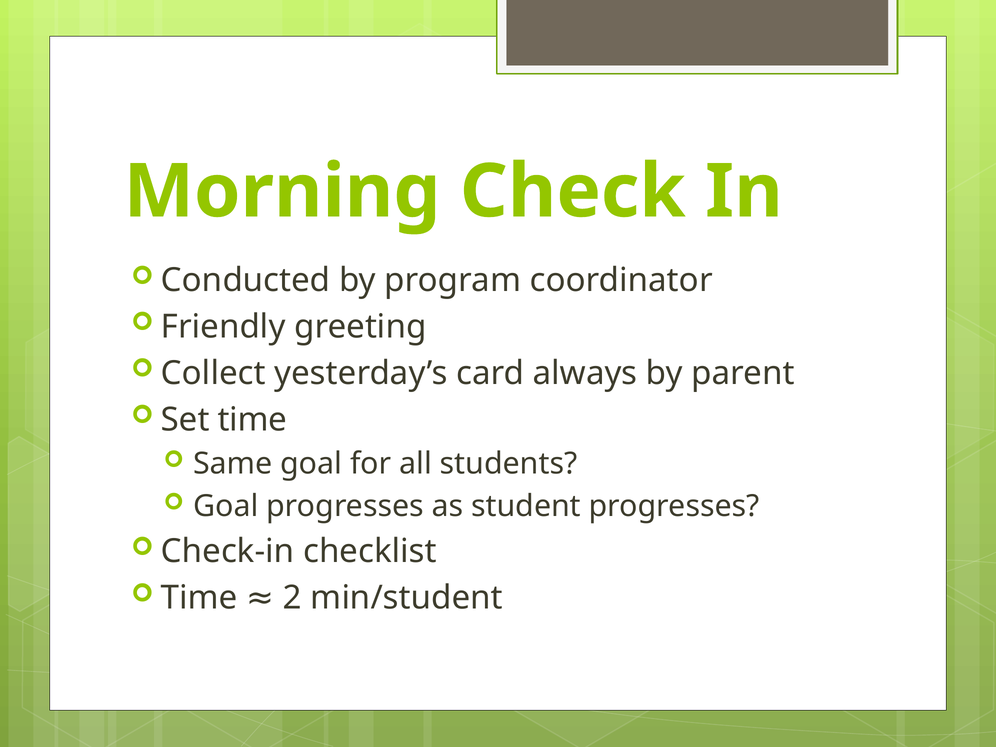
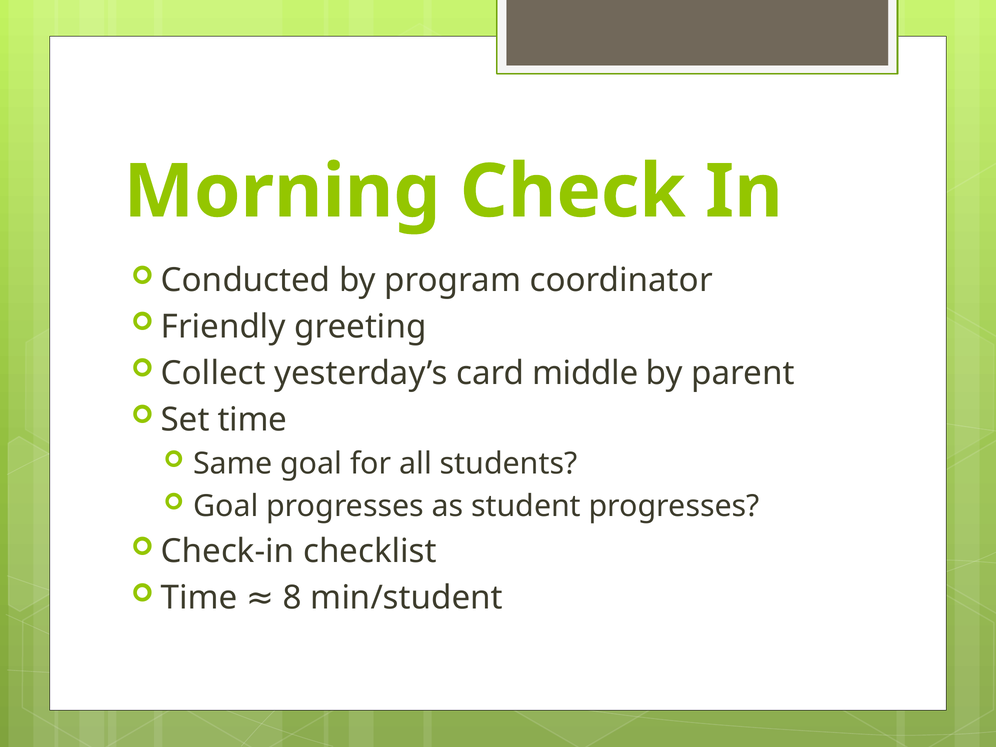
always: always -> middle (585, 373)
2: 2 -> 8 (292, 598)
